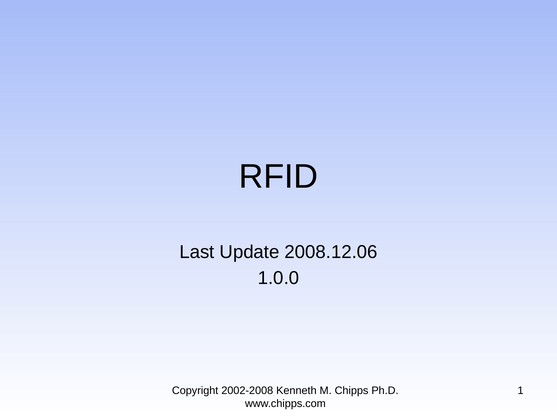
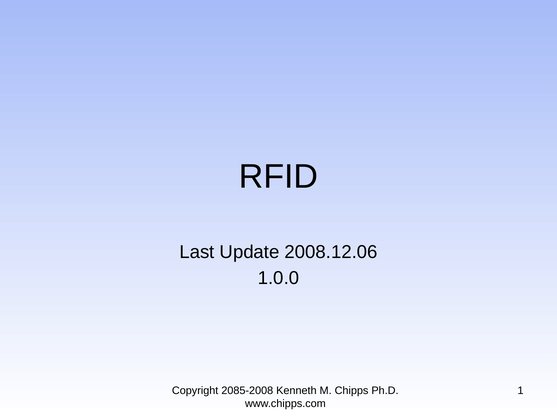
2002-2008: 2002-2008 -> 2085-2008 (247, 390)
